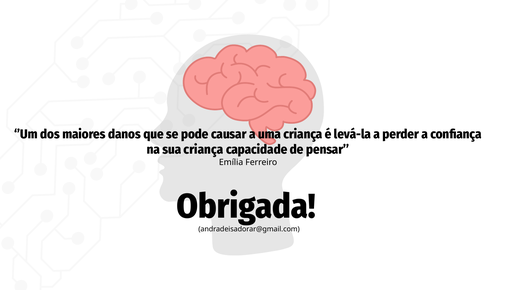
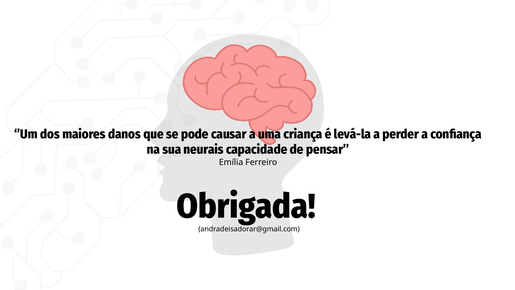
sua criança: criança -> neurais (204, 149)
